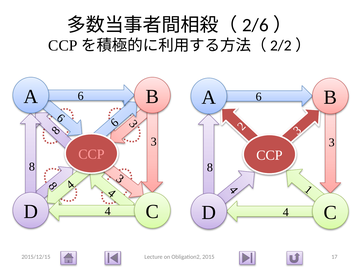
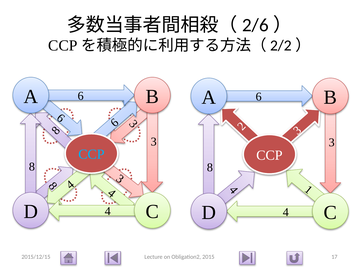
CCP colour: pink -> light blue (91, 155)
